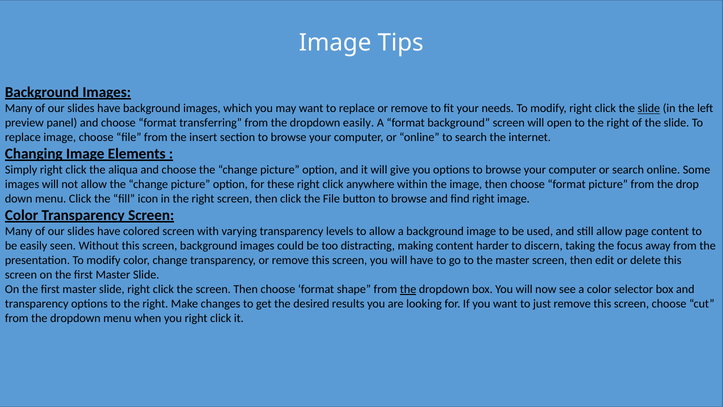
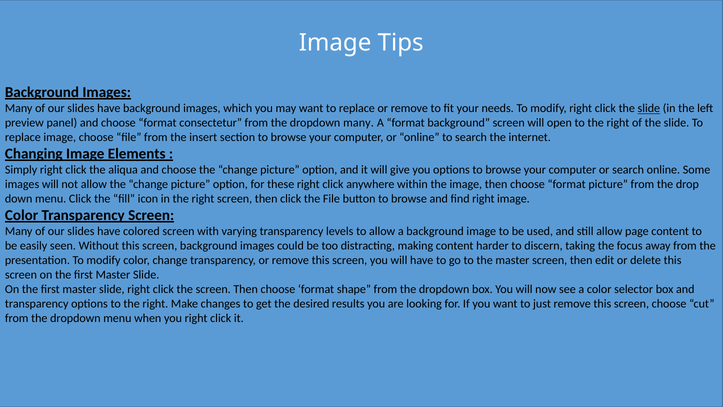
transferring: transferring -> consectetur (211, 123)
dropdown easily: easily -> many (359, 123)
the underline: present -> none (408, 289)
